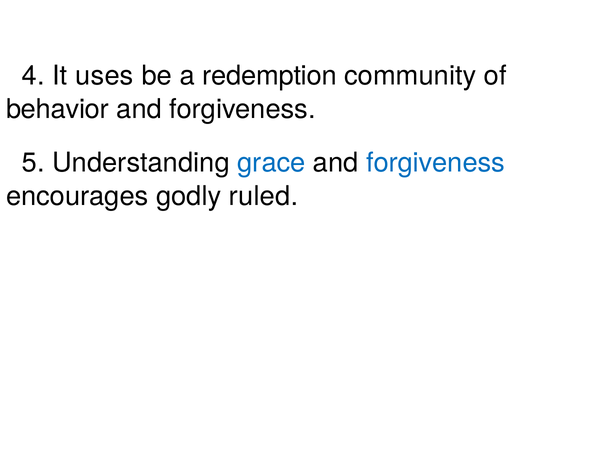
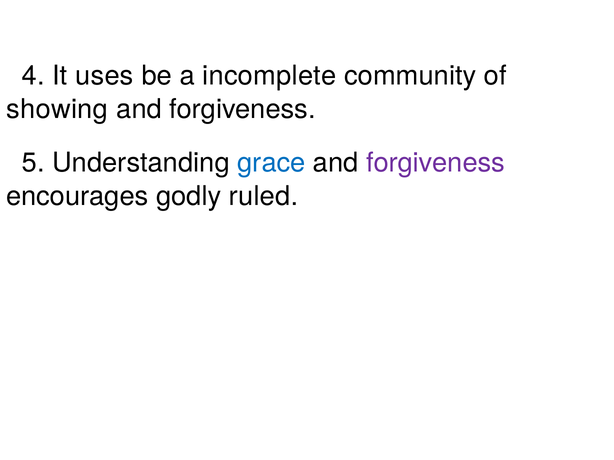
redemption: redemption -> incomplete (269, 76)
behavior: behavior -> showing (57, 109)
forgiveness colour: blue -> purple (435, 163)
